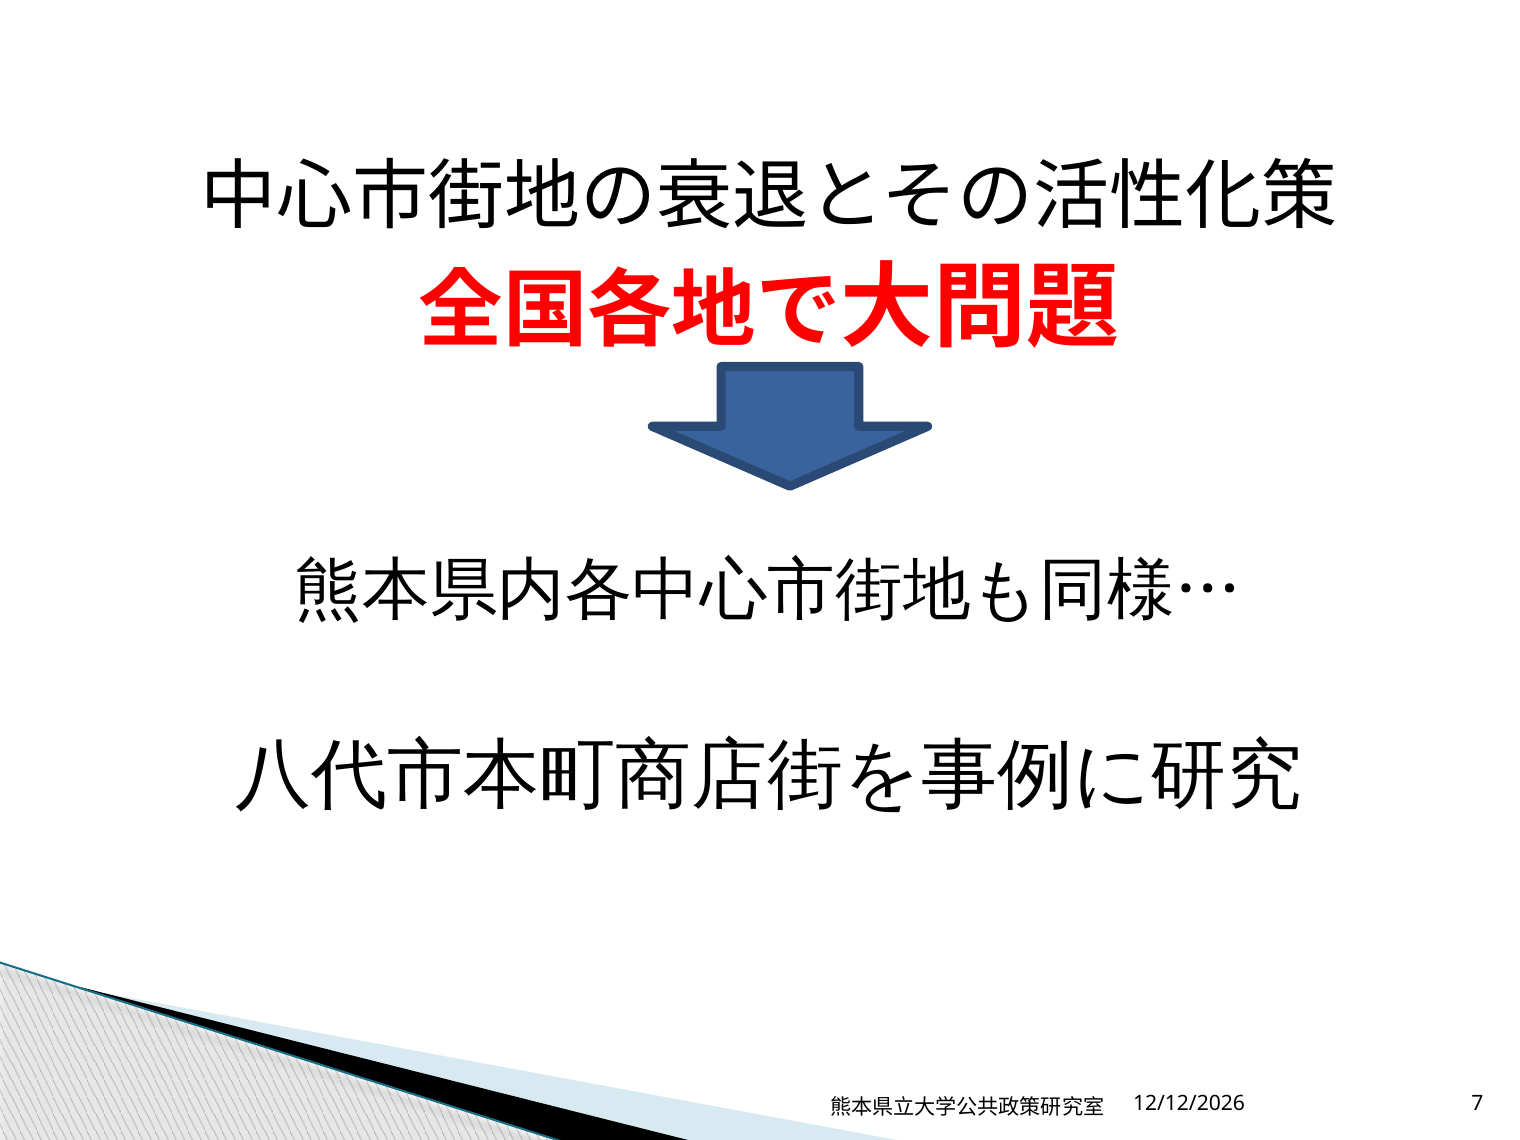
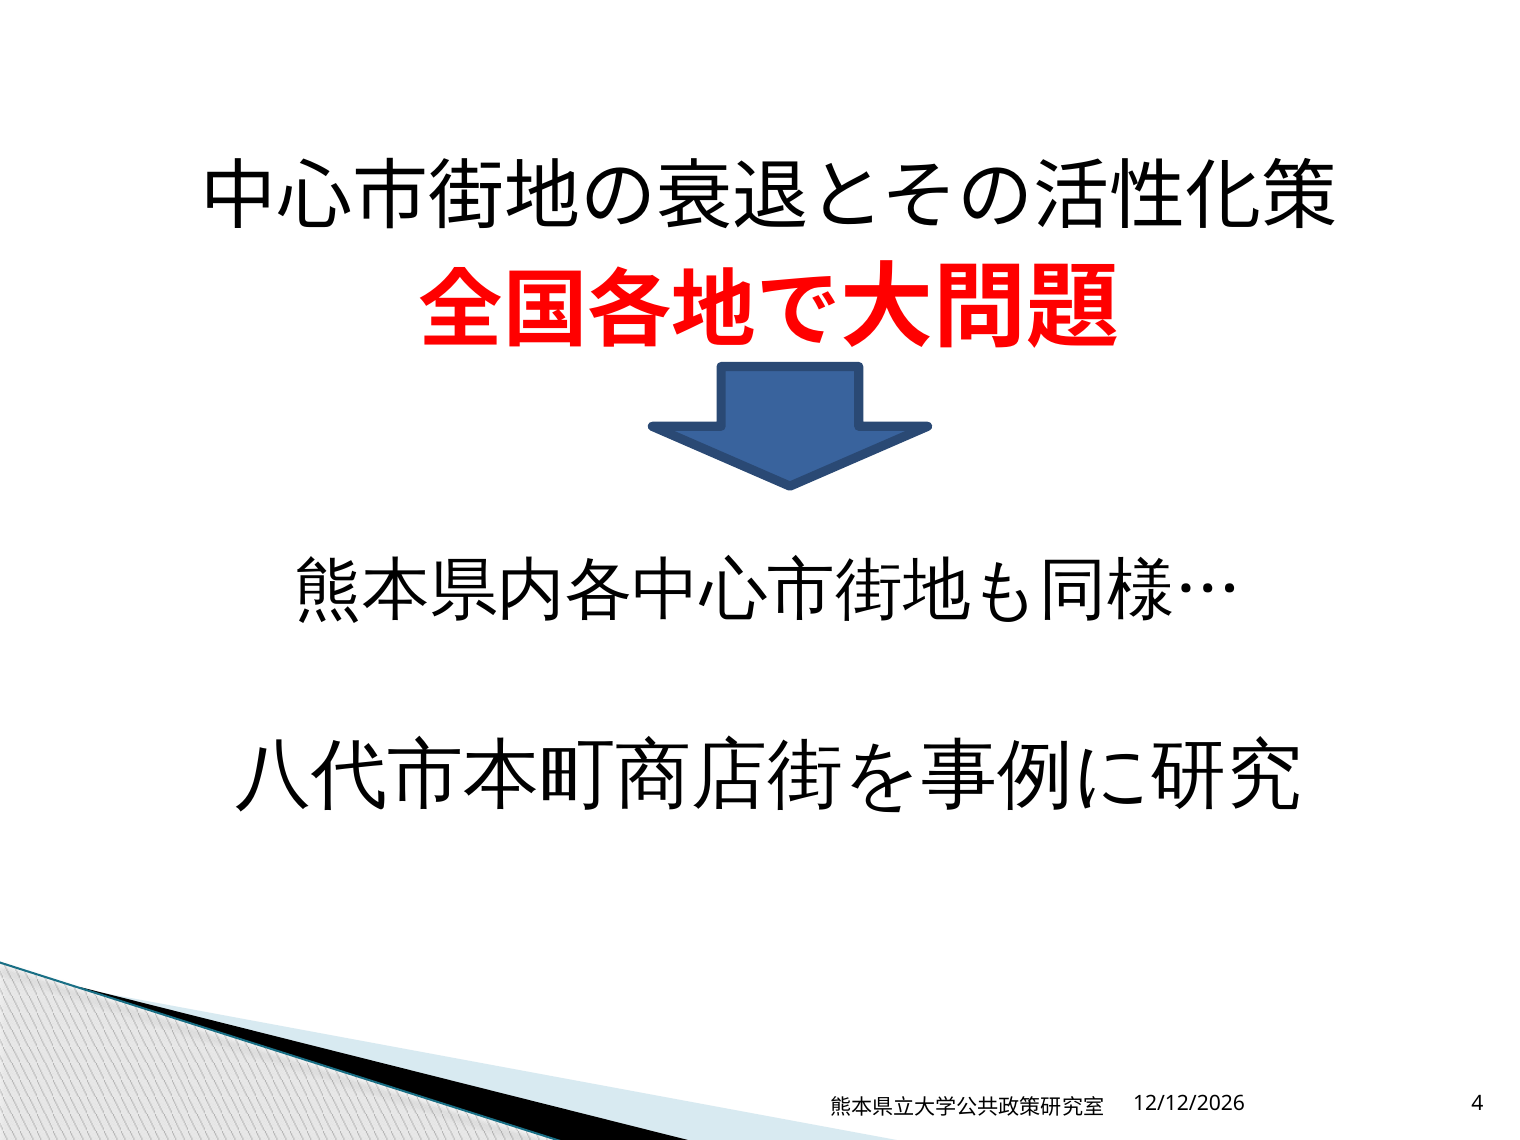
7: 7 -> 4 (1477, 1104)
